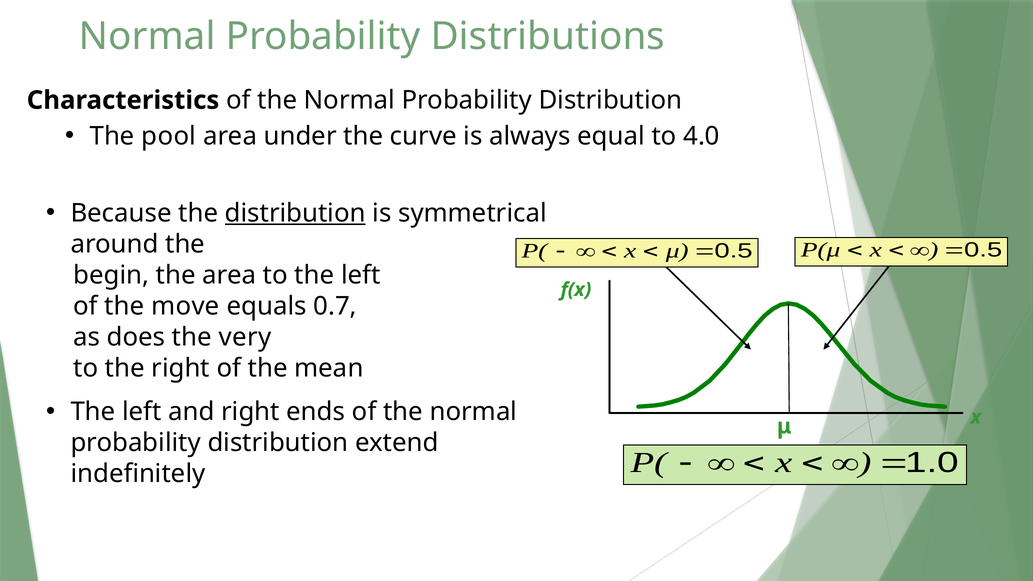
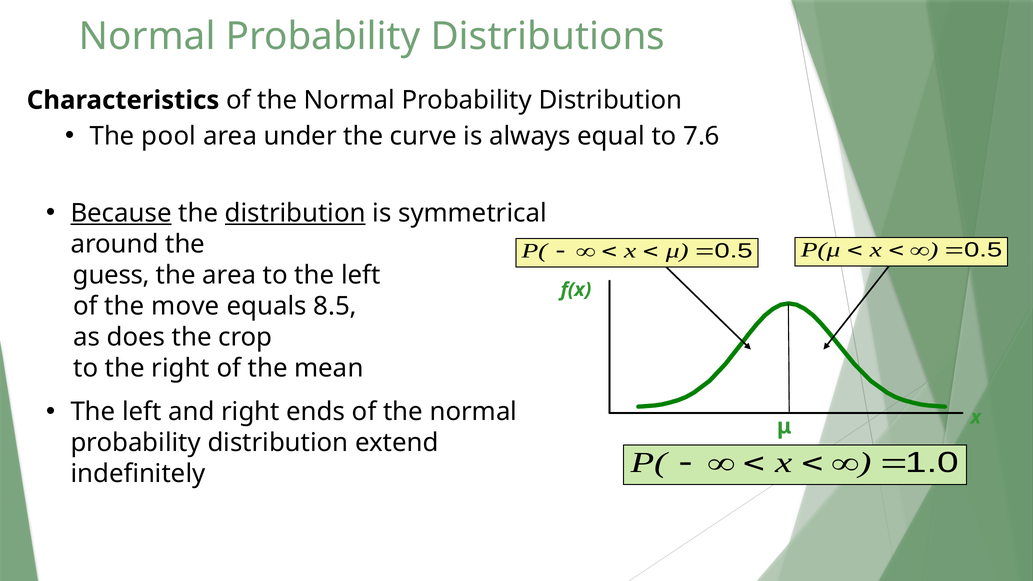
4.0: 4.0 -> 7.6 (701, 136)
Because underline: none -> present (121, 213)
begin: begin -> guess (111, 275)
0.7: 0.7 -> 8.5 (335, 306)
very: very -> crop (245, 337)
